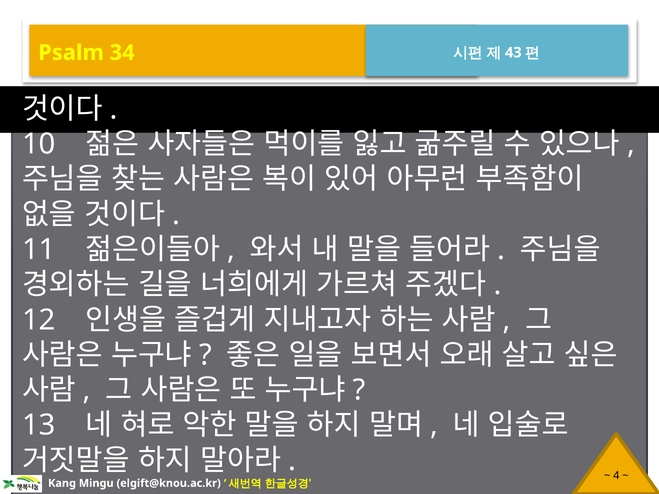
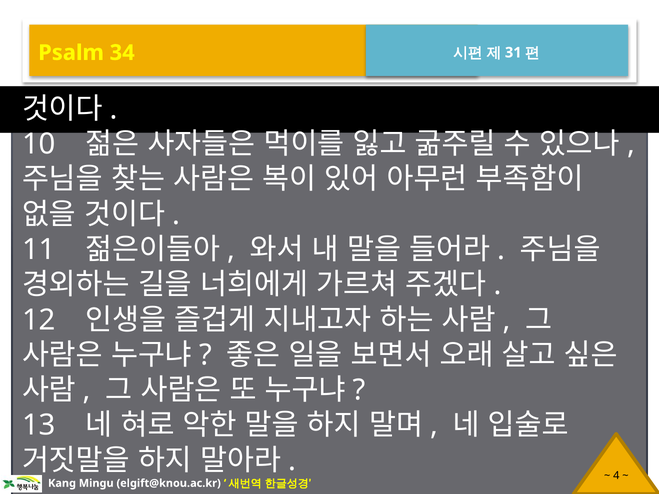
43: 43 -> 31 (513, 53)
